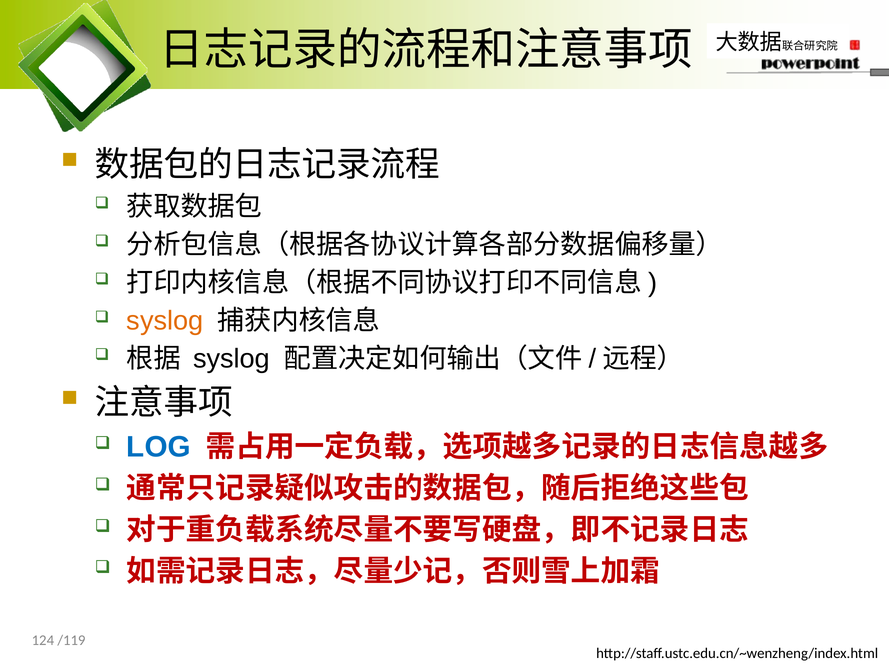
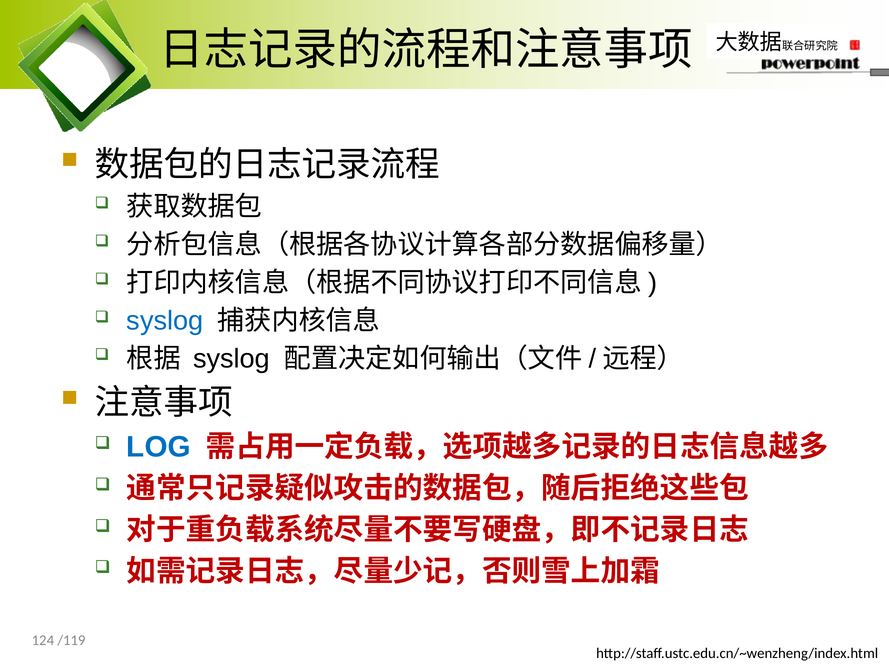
syslog colour: orange -> blue (165, 321)
